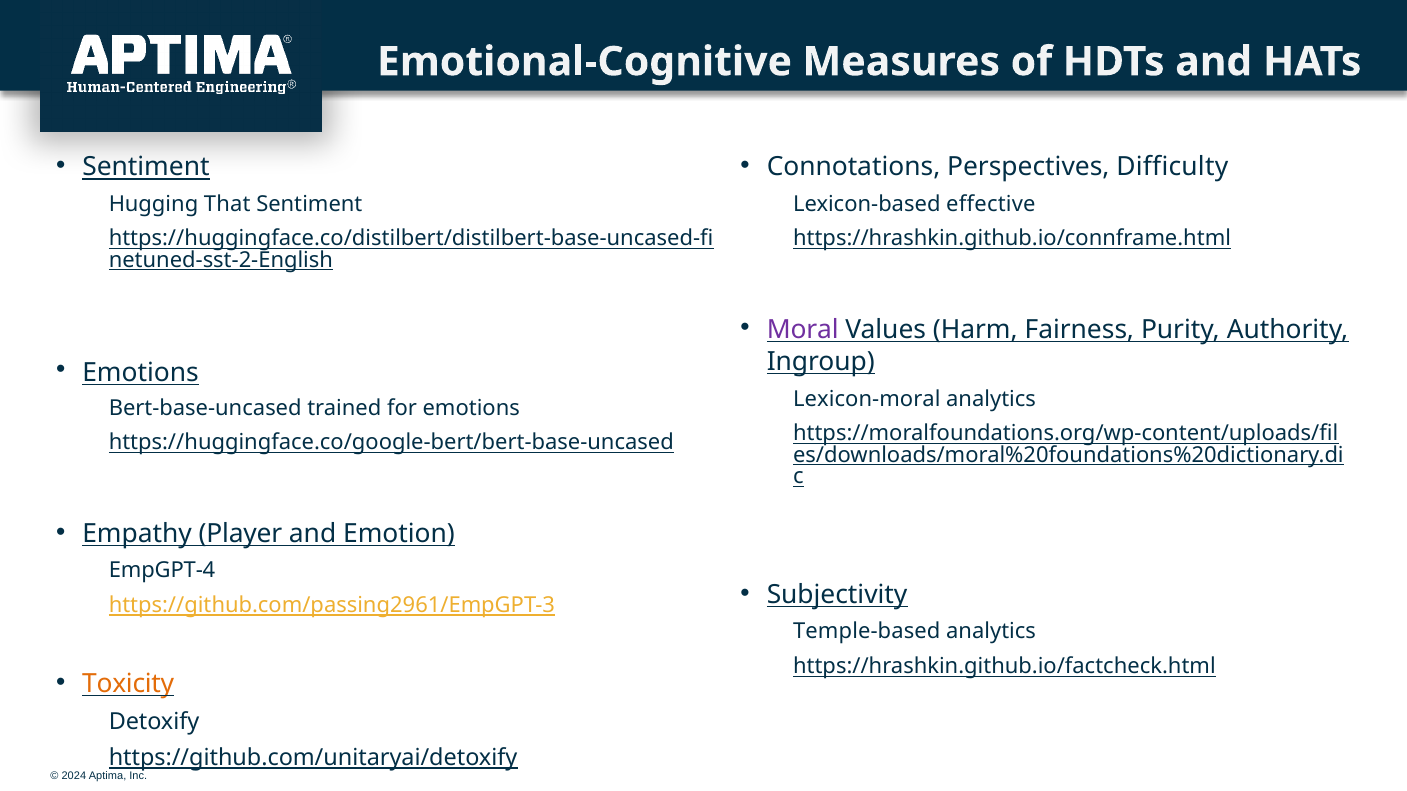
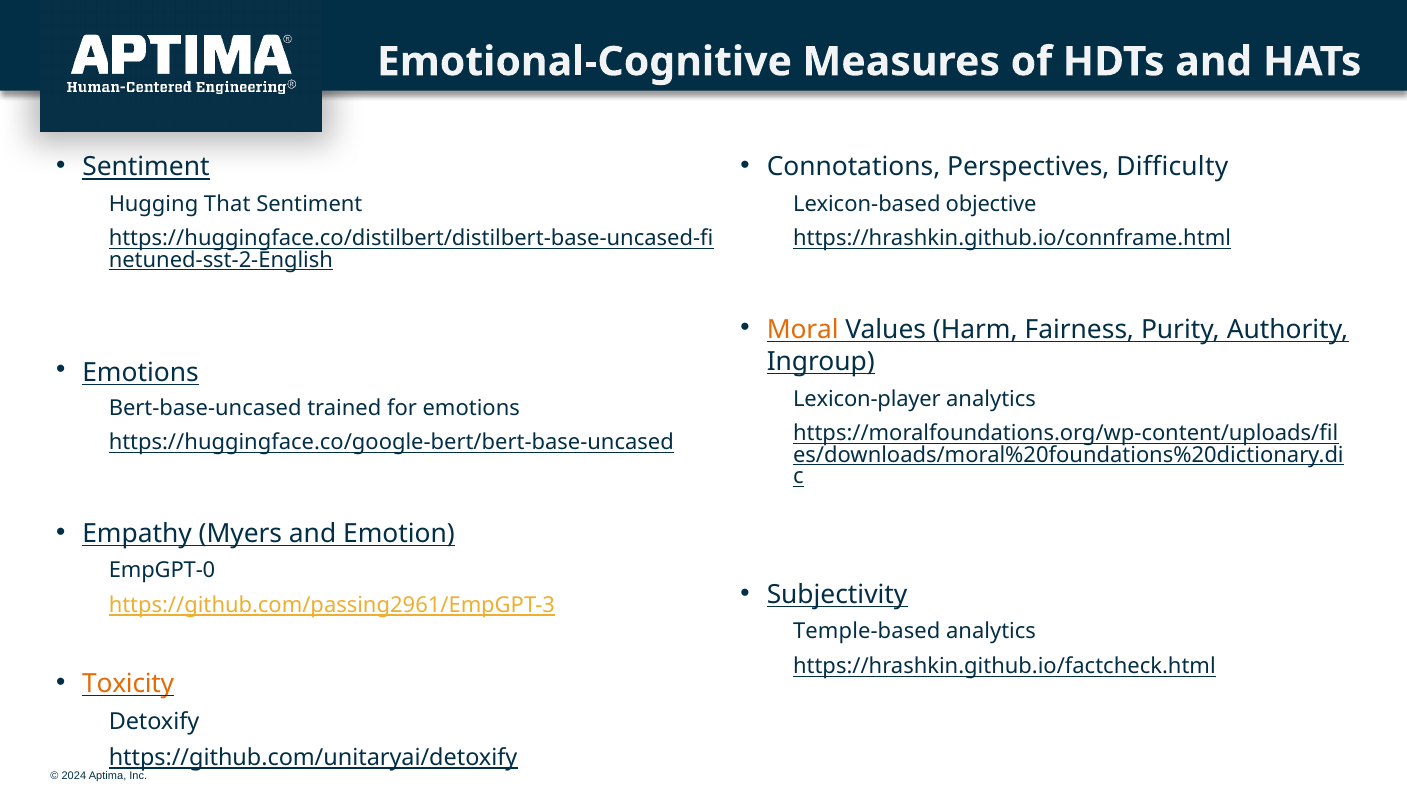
effective: effective -> objective (991, 204)
Moral colour: purple -> orange (803, 330)
Lexicon-moral: Lexicon-moral -> Lexicon-player (867, 399)
Player: Player -> Myers (240, 534)
EmpGPT-4: EmpGPT-4 -> EmpGPT-0 (162, 571)
